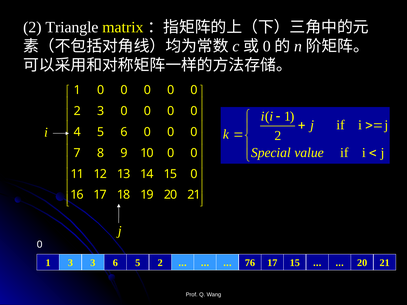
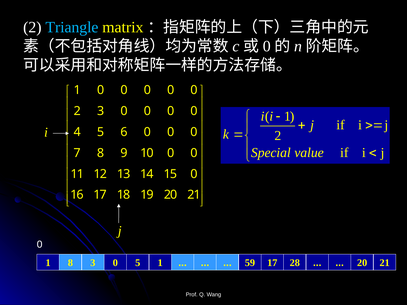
Triangle colour: white -> light blue (72, 27)
1 3: 3 -> 8 (70, 263)
6: 6 -> 0 (115, 263)
5 2: 2 -> 1 (160, 263)
76: 76 -> 59 (250, 263)
17 15: 15 -> 28 (295, 263)
